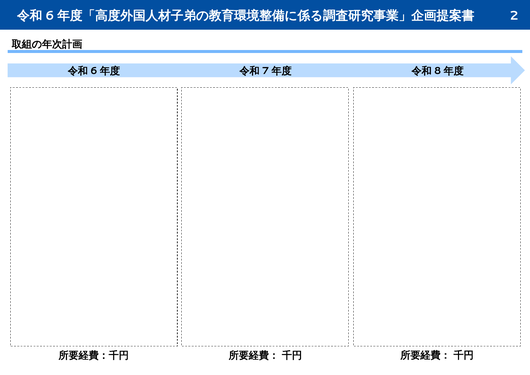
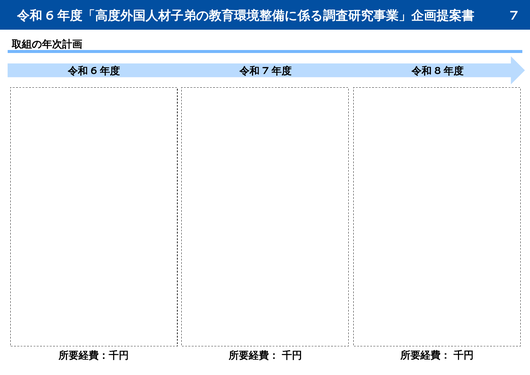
2: 2 -> 7 (514, 16)
